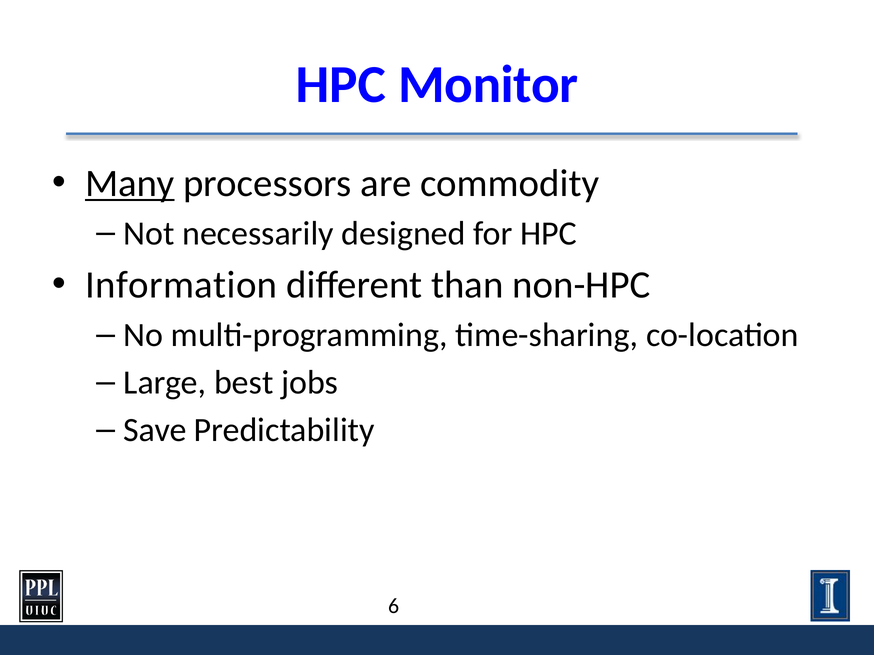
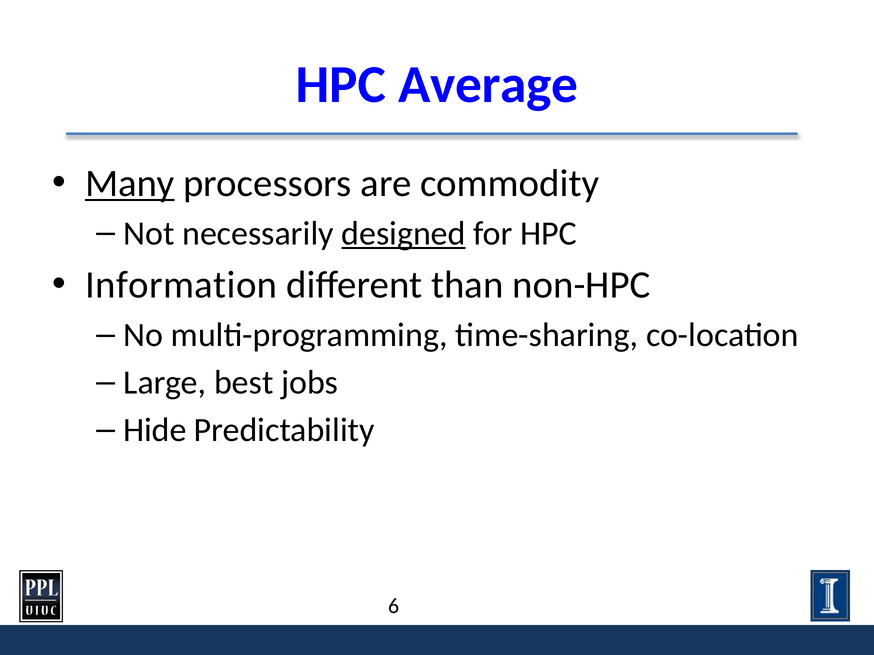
Monitor: Monitor -> Average (488, 85)
designed underline: none -> present (403, 234)
Save: Save -> Hide (155, 430)
